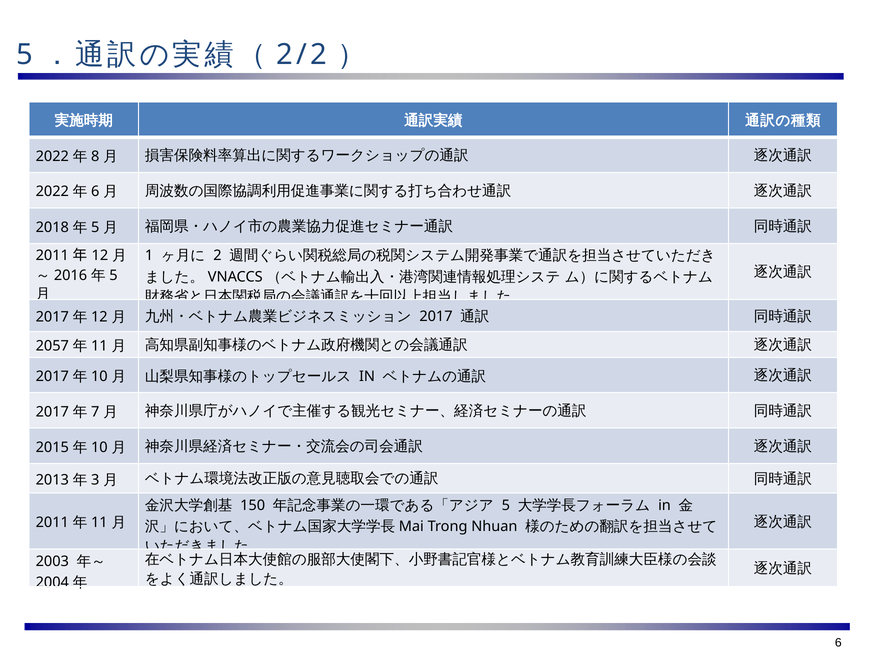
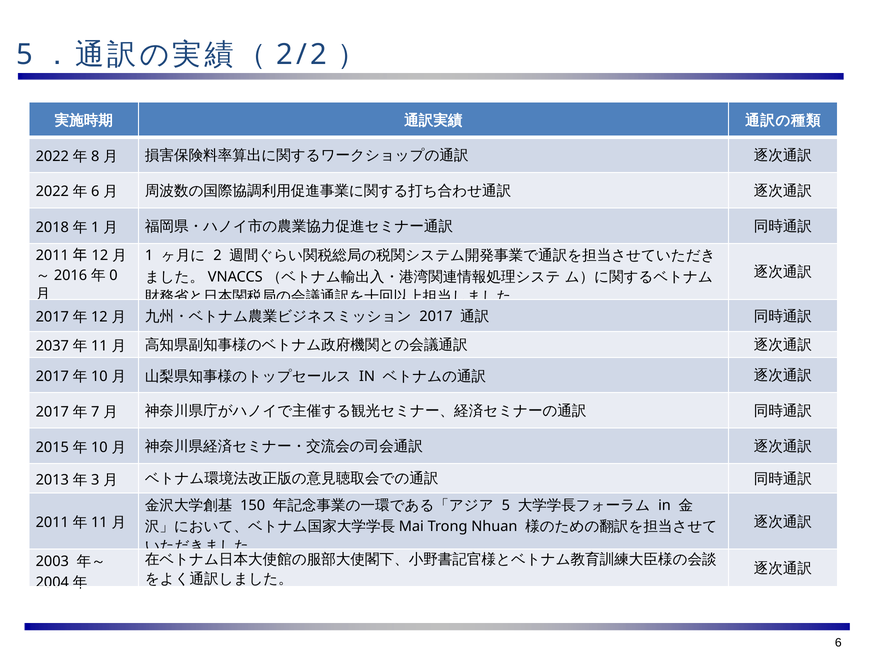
5: 5 -> 1 (95, 227)
5: 5 -> 0 (113, 276)
2057: 2057 -> 2037 (52, 346)
